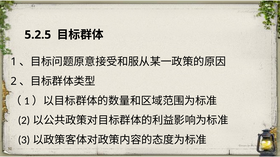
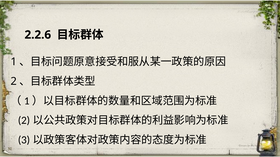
5.2.5: 5.2.5 -> 2.2.6 (38, 35)
